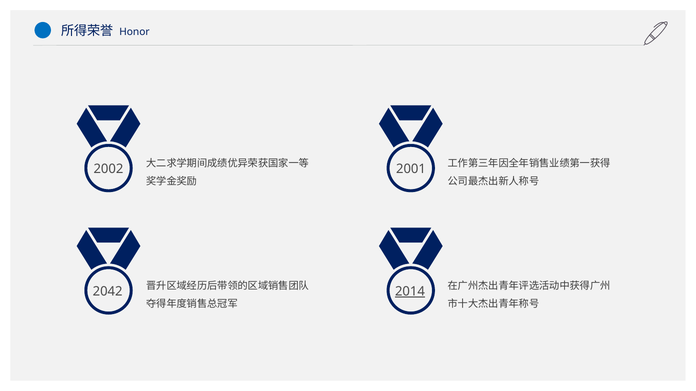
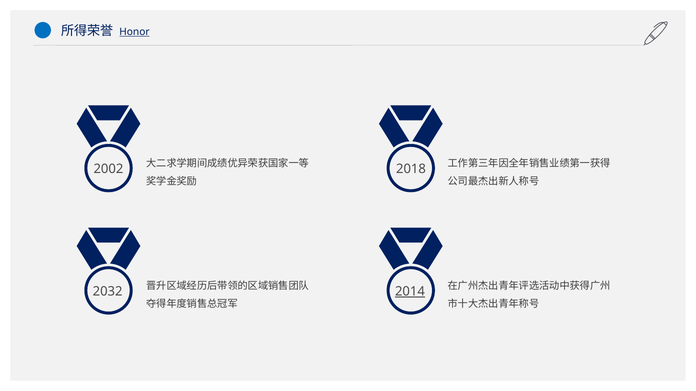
Honor underline: none -> present (134, 32)
2001: 2001 -> 2018 (411, 169)
2042: 2042 -> 2032 (108, 292)
